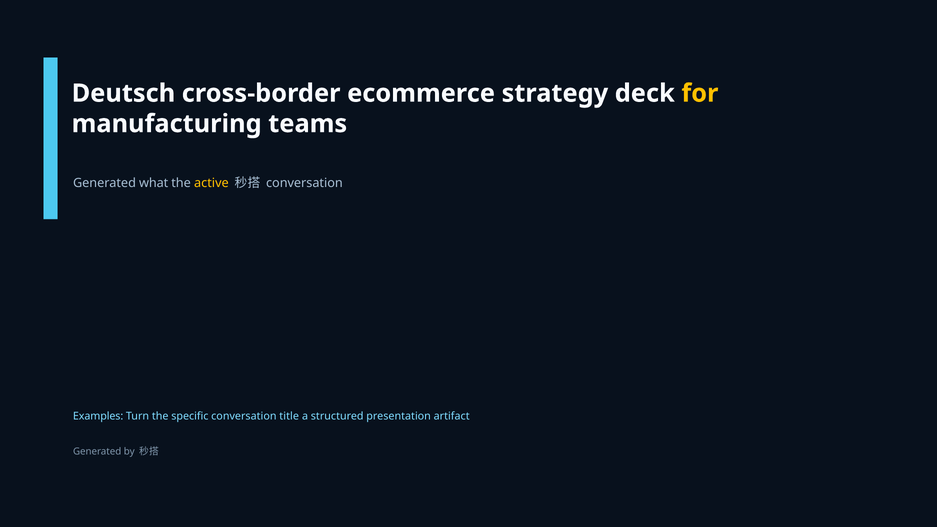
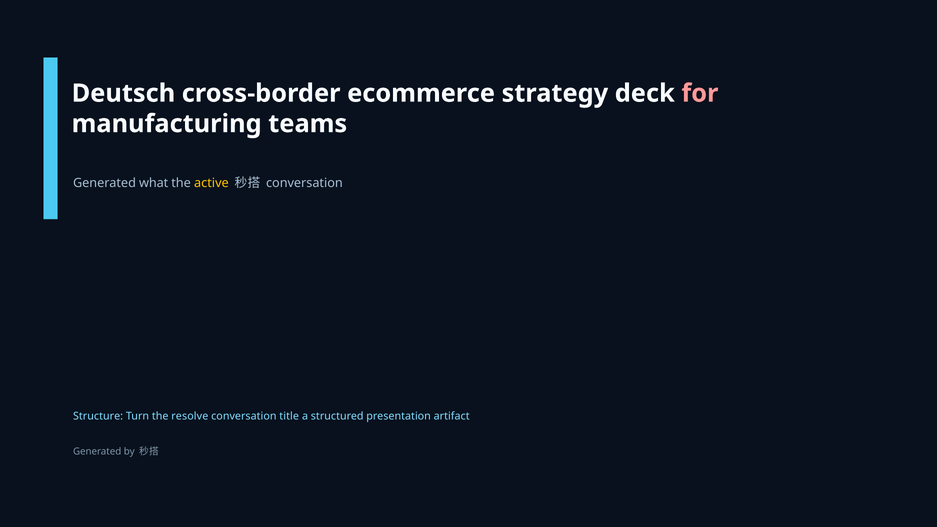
for colour: yellow -> pink (700, 93)
Examples: Examples -> Structure (98, 416)
specific: specific -> resolve (190, 416)
